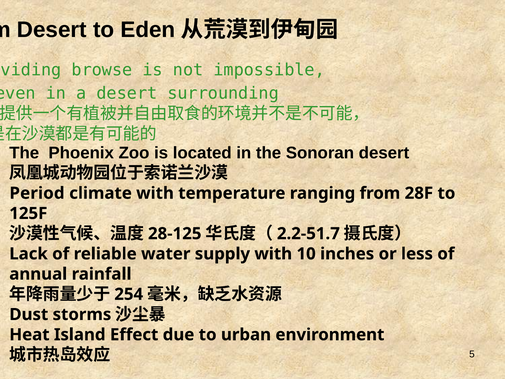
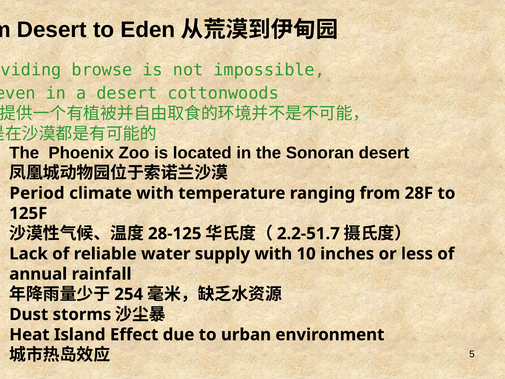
surrounding: surrounding -> cottonwoods (223, 93)
